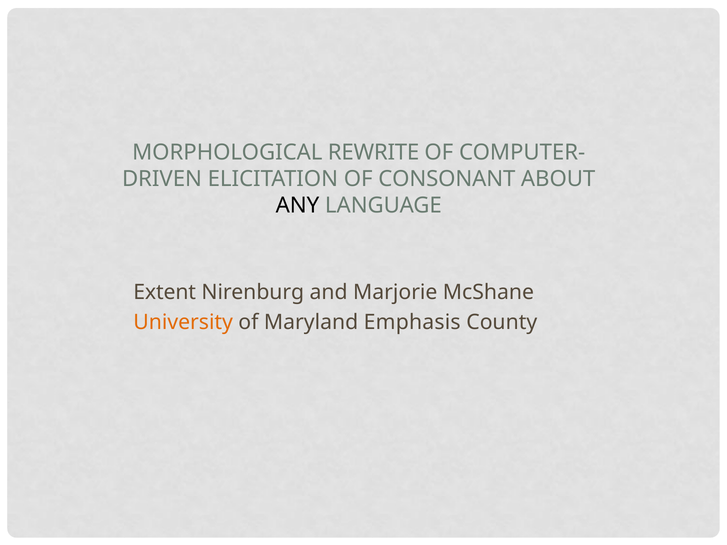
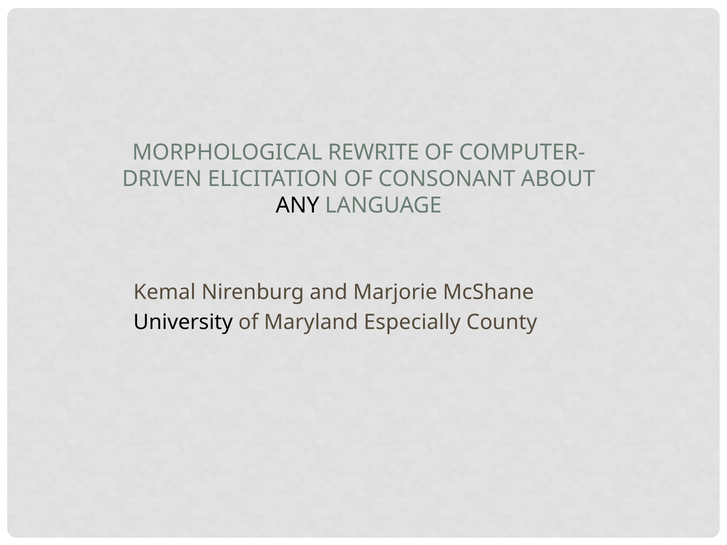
Extent: Extent -> Kemal (165, 292)
University colour: orange -> black (183, 323)
Emphasis: Emphasis -> Especially (412, 323)
